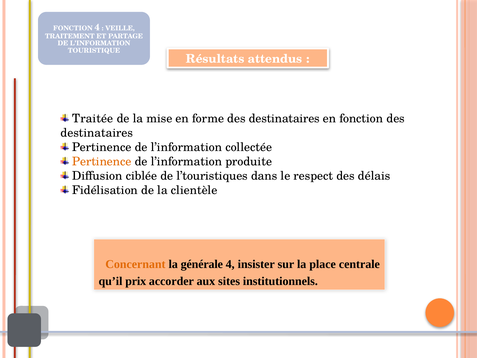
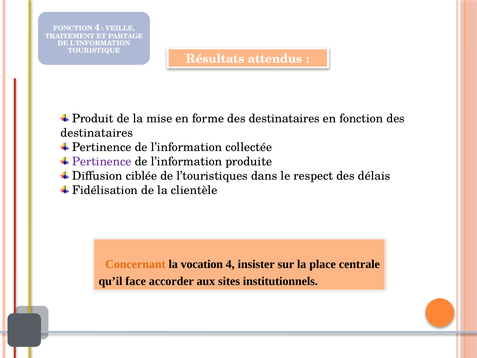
Traitée: Traitée -> Produit (93, 118)
Pertinence colour: orange -> purple (102, 161)
générale: générale -> vocation (202, 264)
prix: prix -> face (136, 281)
